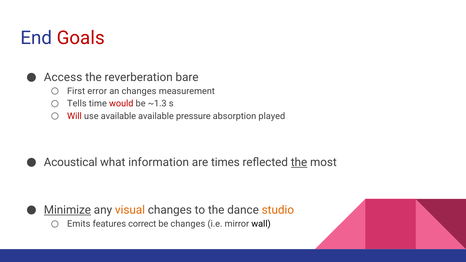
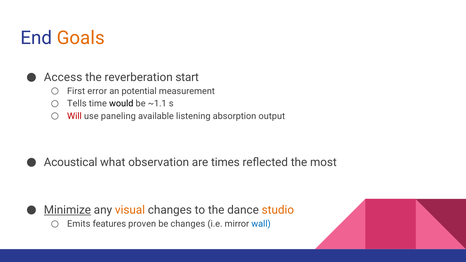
Goals colour: red -> orange (81, 38)
bare: bare -> start (187, 77)
an changes: changes -> potential (139, 91)
would colour: red -> black (121, 104)
~1.3: ~1.3 -> ~1.1 (157, 104)
use available: available -> paneling (118, 116)
pressure: pressure -> listening (193, 116)
played: played -> output (272, 116)
information: information -> observation (159, 162)
the underline: present -> none (299, 162)
correct: correct -> proven (142, 224)
wall colour: black -> blue (261, 224)
